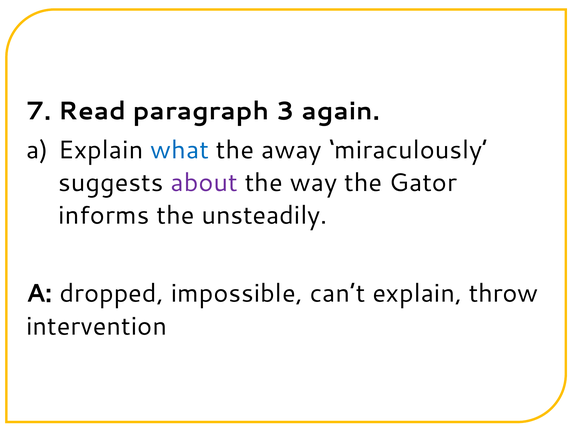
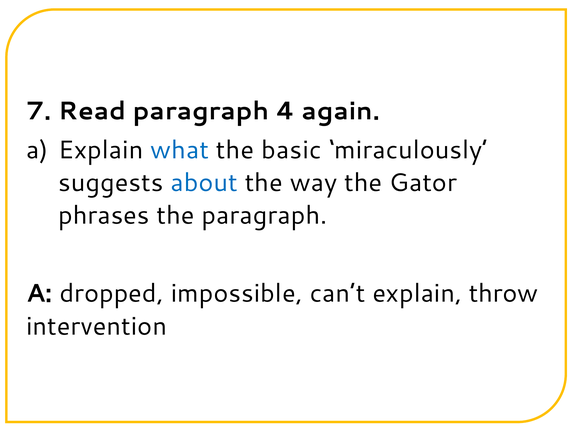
3: 3 -> 4 (285, 111)
away: away -> basic (291, 150)
about colour: purple -> blue (204, 183)
informs: informs -> phrases (104, 215)
the unsteadily: unsteadily -> paragraph (264, 215)
